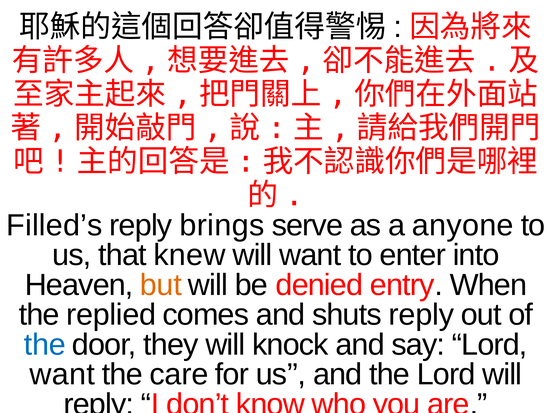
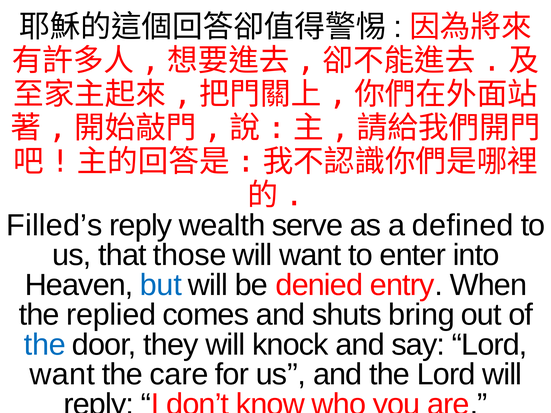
brings: brings -> wealth (222, 225)
anyone: anyone -> defined (463, 225)
knew: knew -> those (190, 255)
but colour: orange -> blue (161, 285)
shuts reply: reply -> bring (421, 315)
